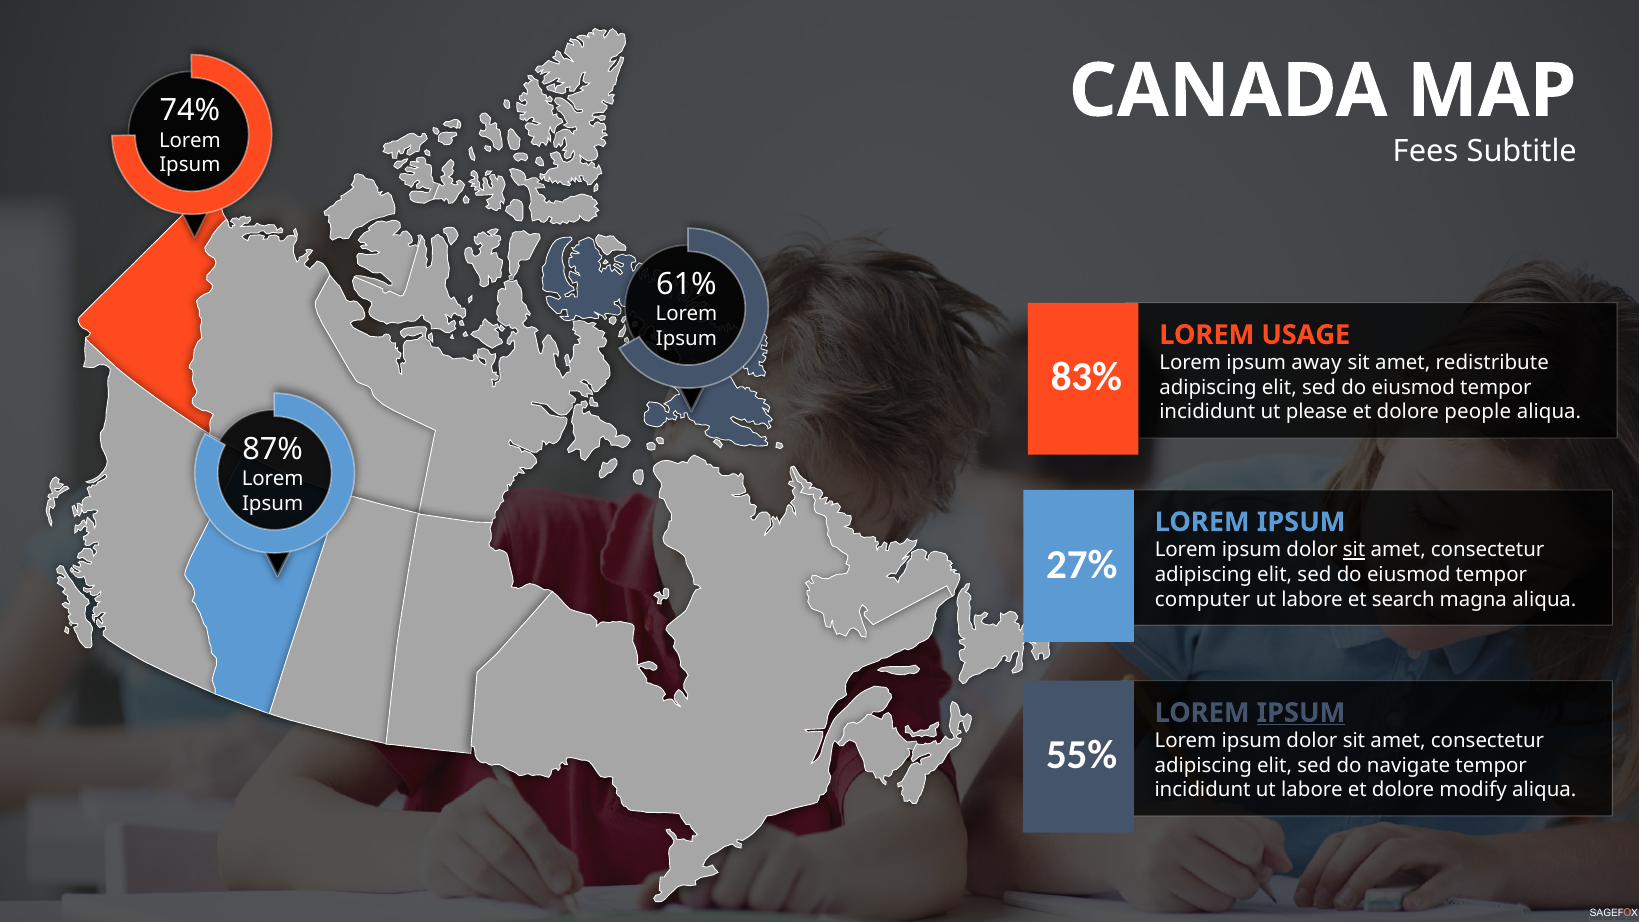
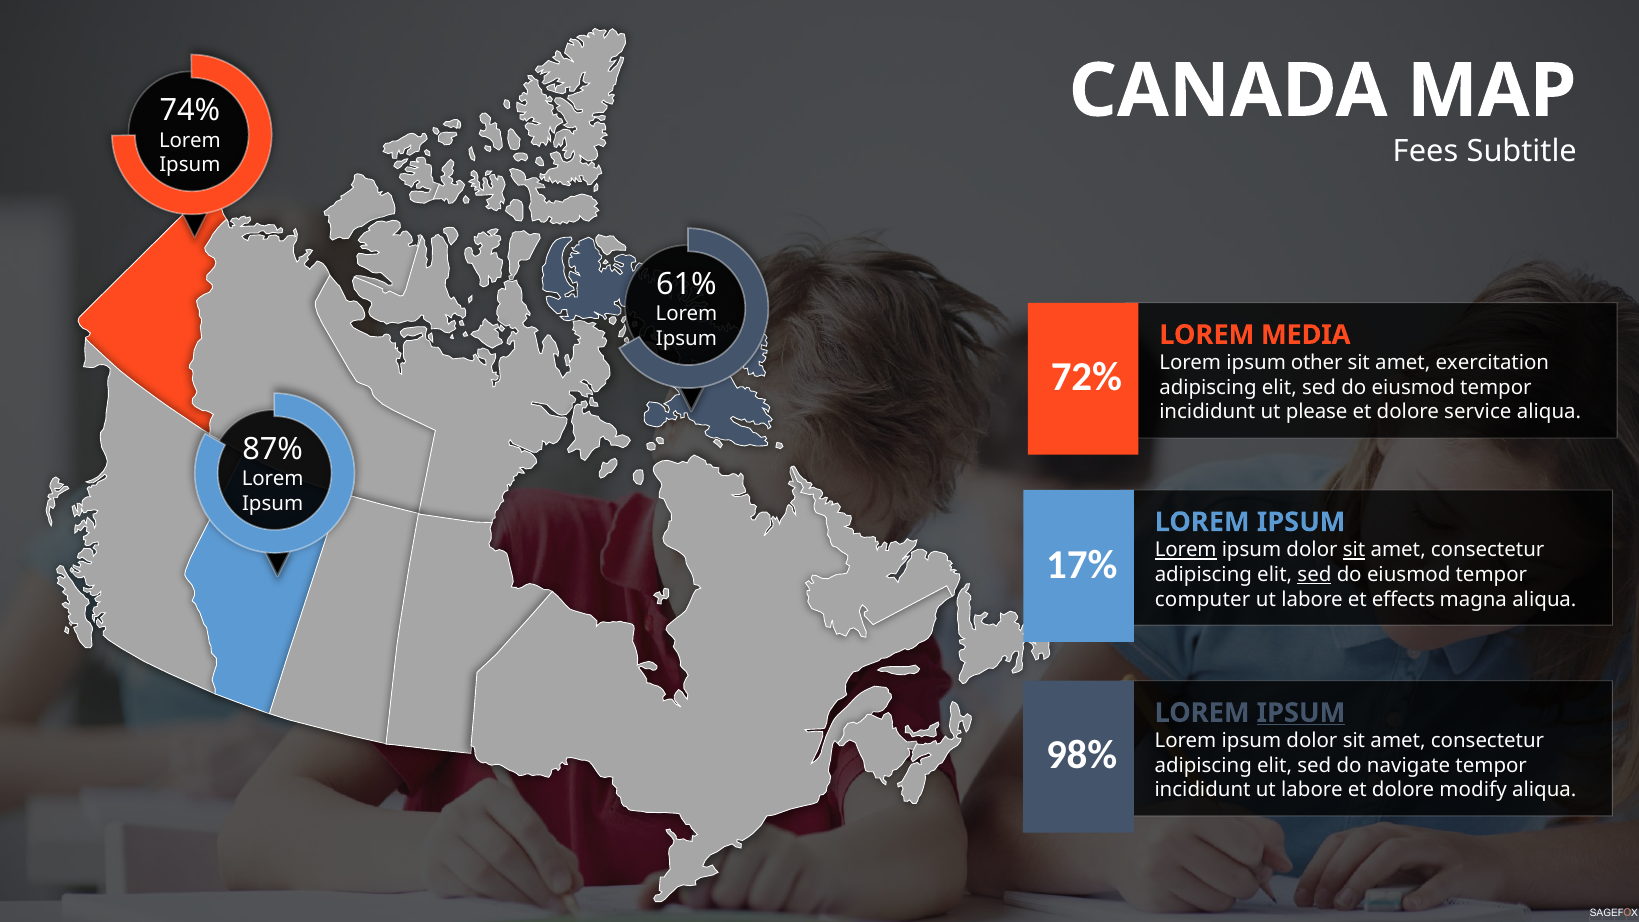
USAGE: USAGE -> MEDIA (1306, 335)
away: away -> other (1317, 363)
redistribute: redistribute -> exercitation (1492, 363)
83%: 83% -> 72% (1086, 377)
people: people -> service (1478, 412)
Lorem underline: none -> present (1186, 550)
27%: 27% -> 17% (1082, 565)
sed underline: none -> present (1314, 575)
search: search -> effects (1403, 599)
55%: 55% -> 98% (1082, 755)
